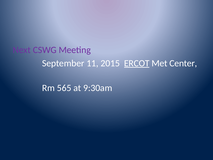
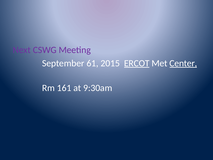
11: 11 -> 61 (93, 63)
Center underline: none -> present (183, 63)
565: 565 -> 161 (64, 88)
